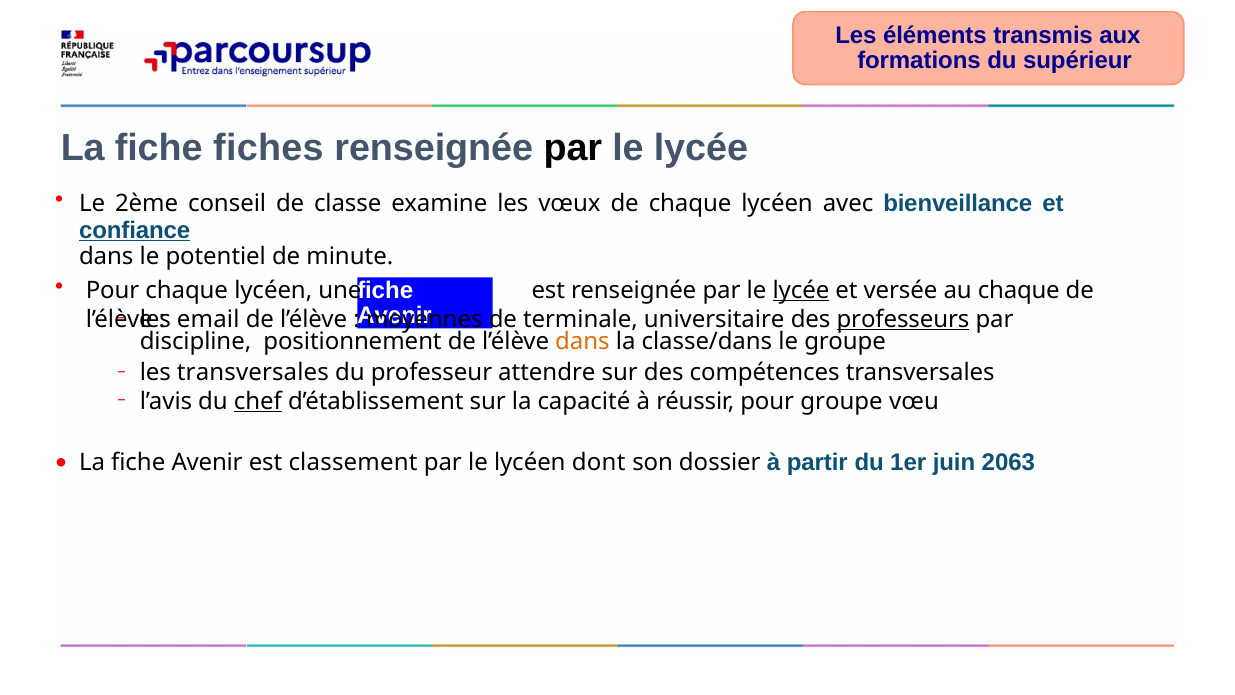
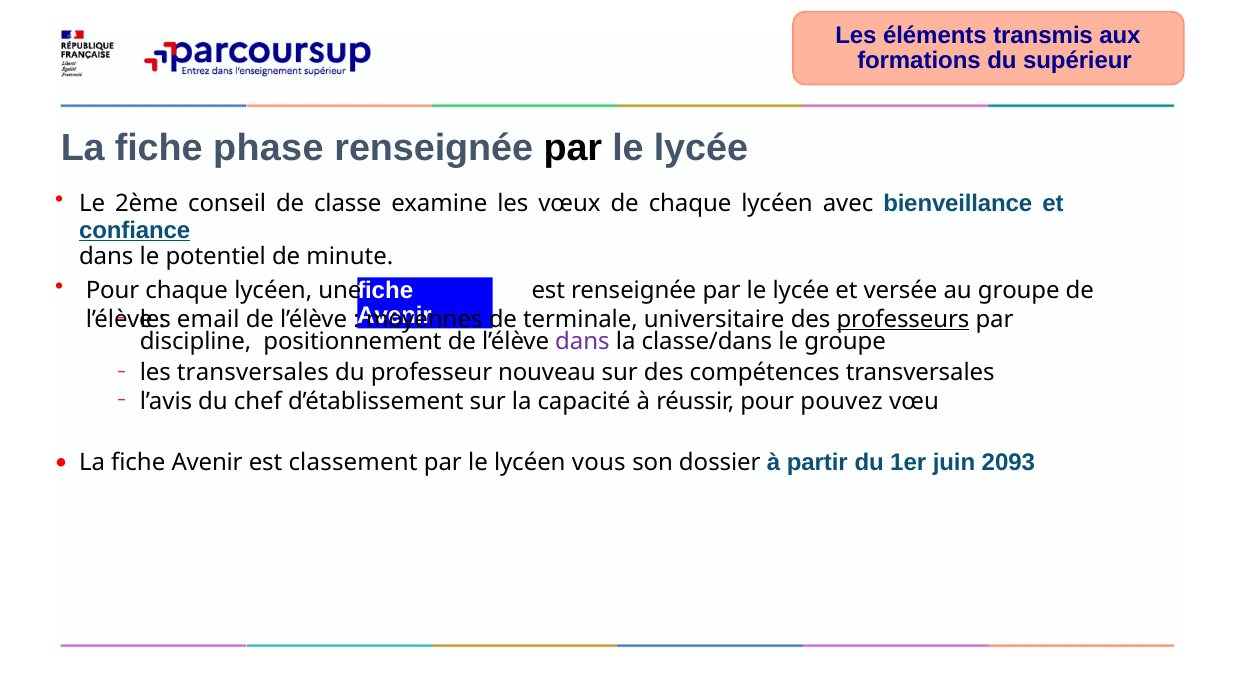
fiches: fiches -> phase (268, 148)
lycée underline: present -> none (801, 290)
au chaque: chaque -> groupe (1019, 290)
dans colour: orange -> purple (582, 342)
attendre: attendre -> nouveau (547, 372)
chef underline: present -> none (258, 401)
pour groupe: groupe -> pouvez (841, 401)
dont: dont -> vous (599, 462)
2063: 2063 -> 2093 (1008, 462)
